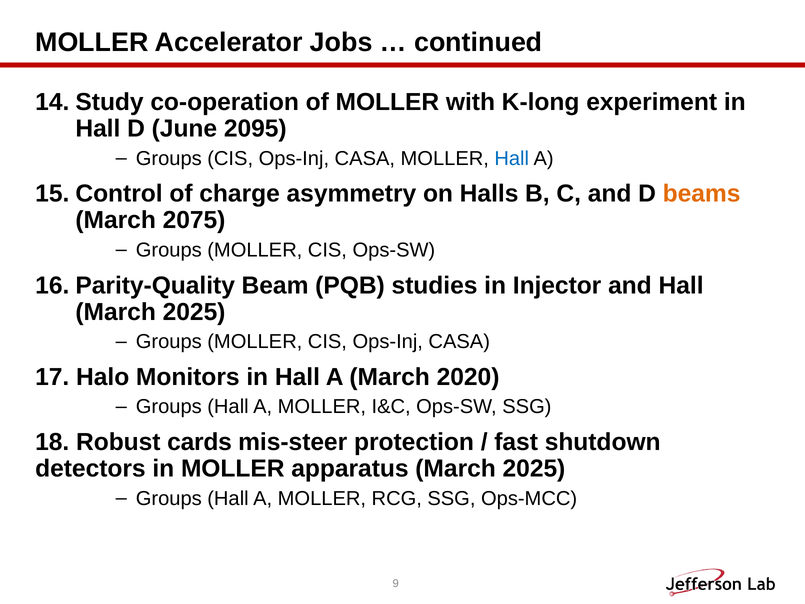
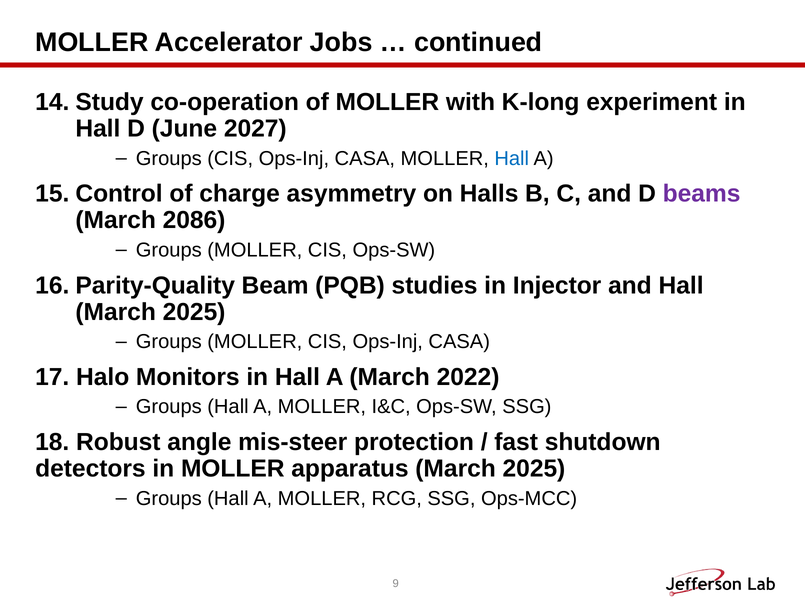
2095: 2095 -> 2027 (255, 129)
beams colour: orange -> purple (702, 194)
2075: 2075 -> 2086 (194, 220)
2020: 2020 -> 2022 (468, 377)
cards: cards -> angle (199, 442)
